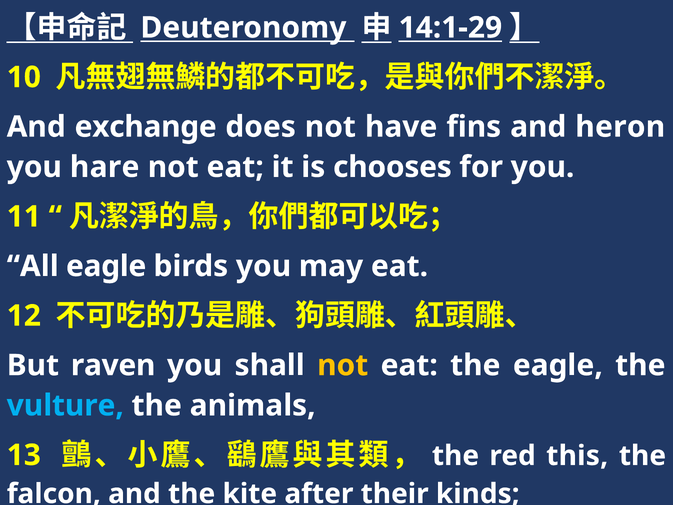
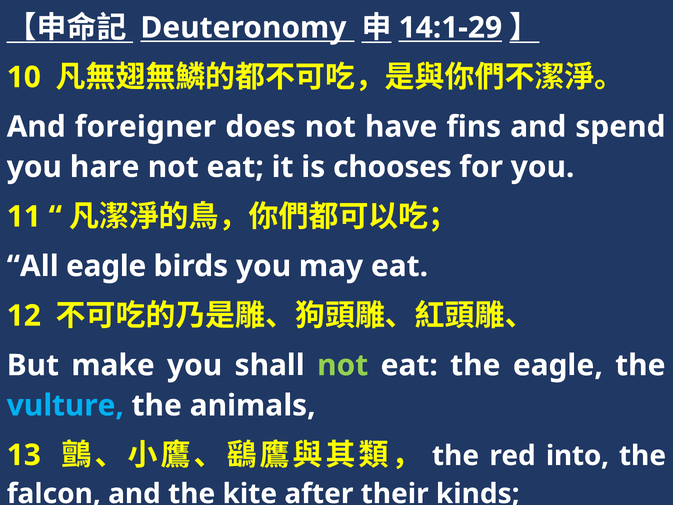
exchange: exchange -> foreigner (145, 127)
heron: heron -> spend (620, 127)
raven: raven -> make (113, 365)
not colour: yellow -> light green (343, 365)
this: this -> into (577, 456)
